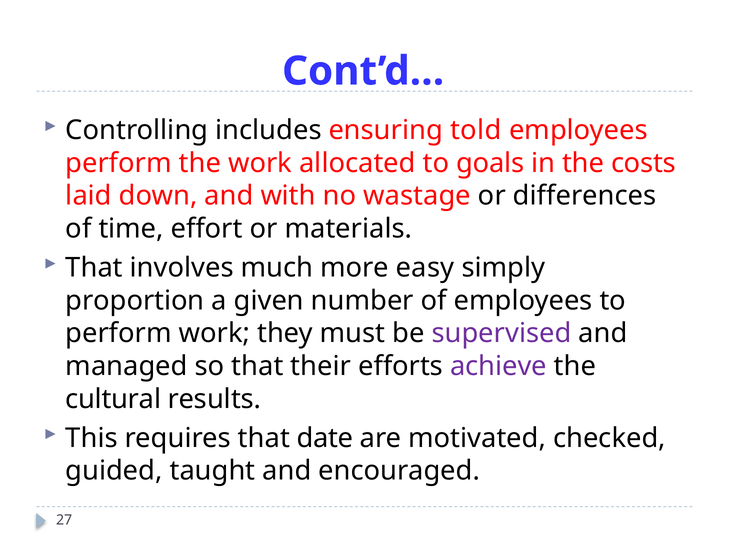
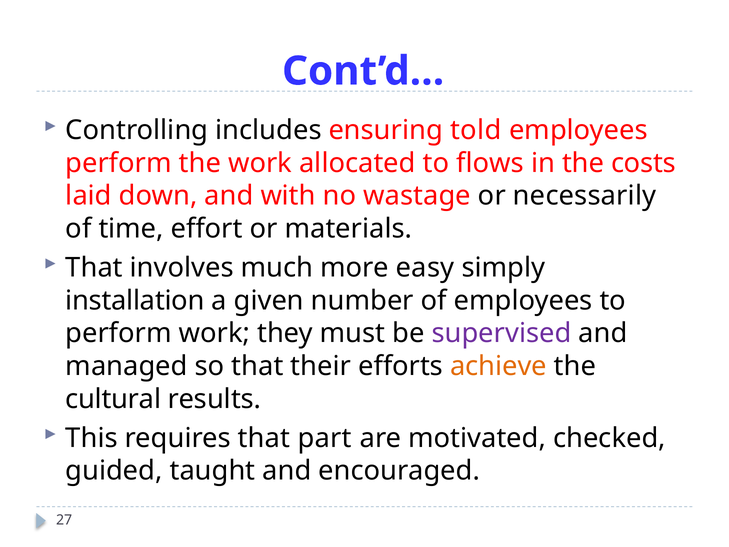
goals: goals -> flows (490, 163)
differences: differences -> necessarily (585, 196)
proportion: proportion -> installation (135, 300)
achieve colour: purple -> orange (498, 366)
date: date -> part (325, 438)
